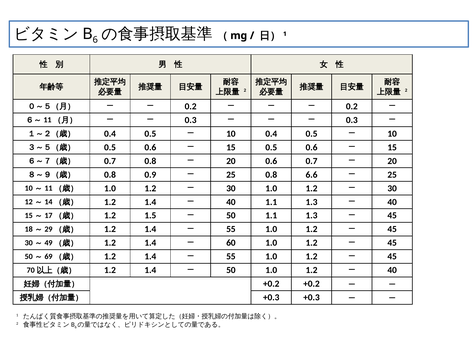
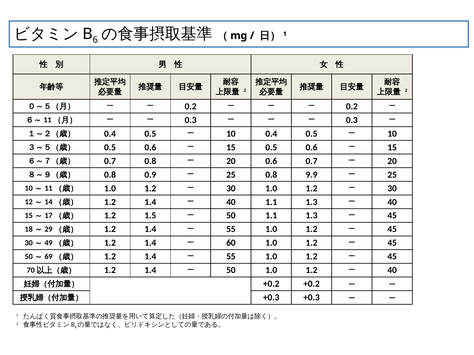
6.6: 6.6 -> 9.9 (312, 175)
